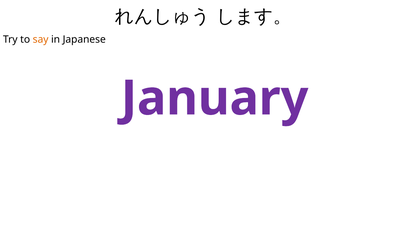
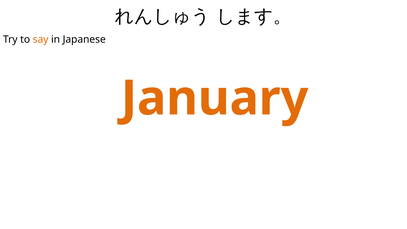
January colour: purple -> orange (215, 98)
